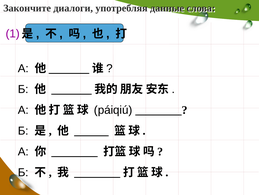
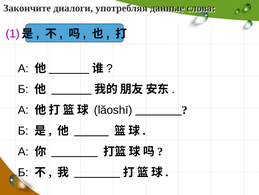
páiqiú: páiqiú -> lăoshī (113, 110)
